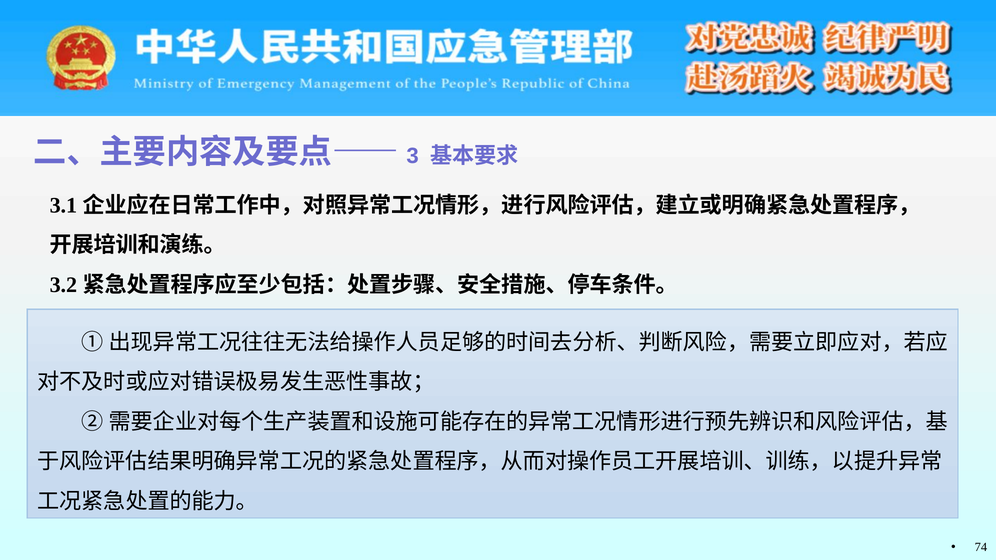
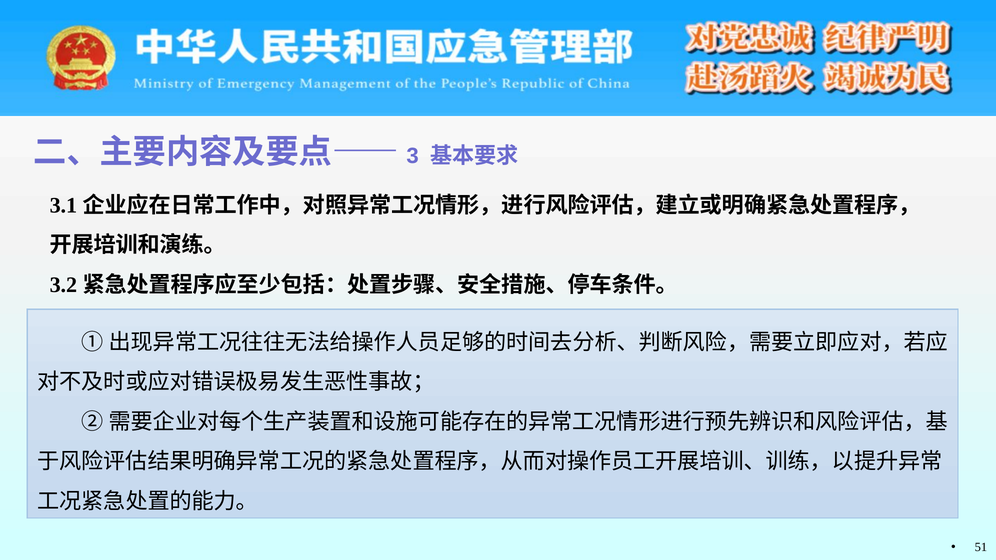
74: 74 -> 51 (981, 547)
